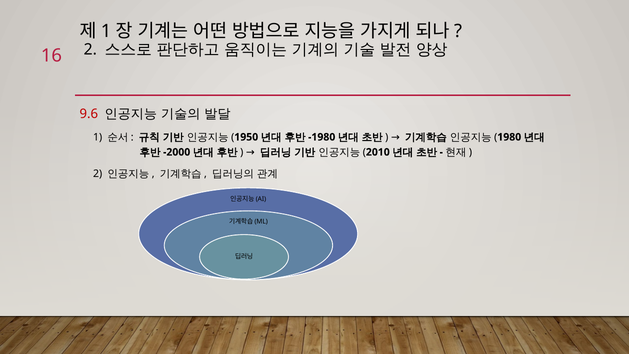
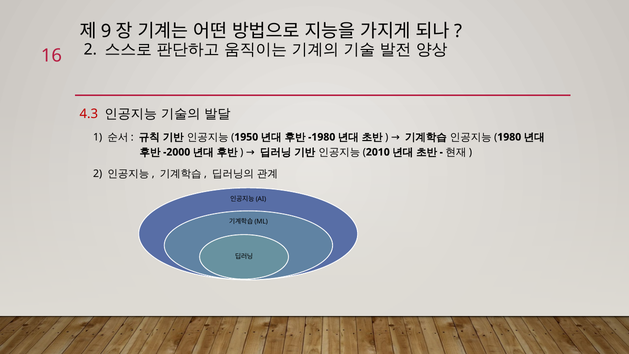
1: 1 -> 9 (106, 31)
9.6: 9.6 -> 4.3 (89, 114)
